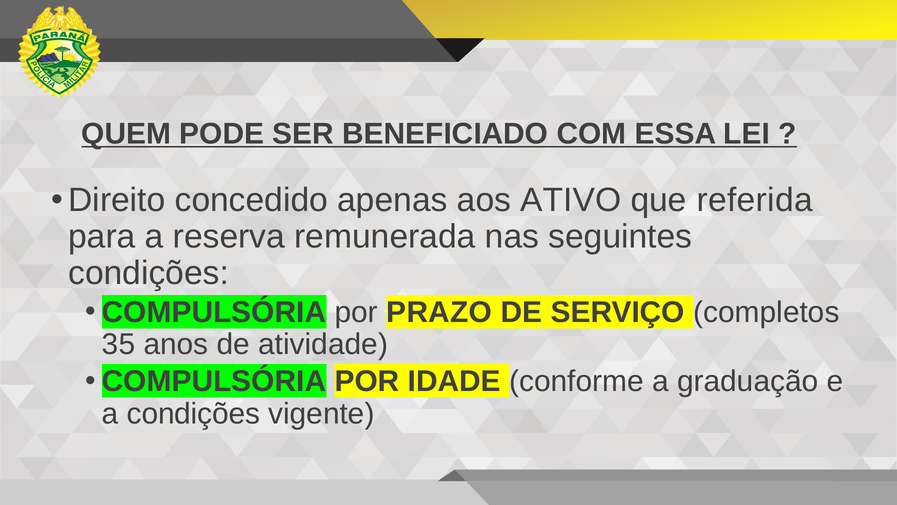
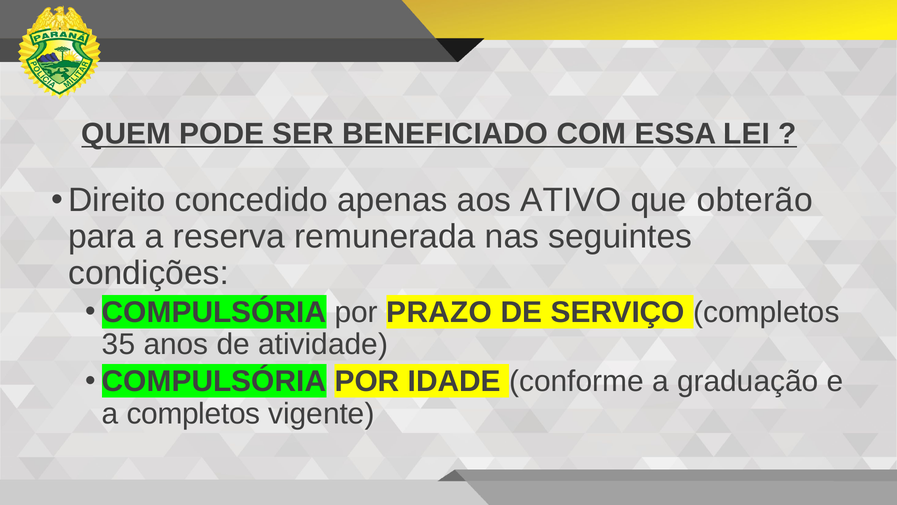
referida: referida -> obterão (755, 200)
a condições: condições -> completos (193, 413)
